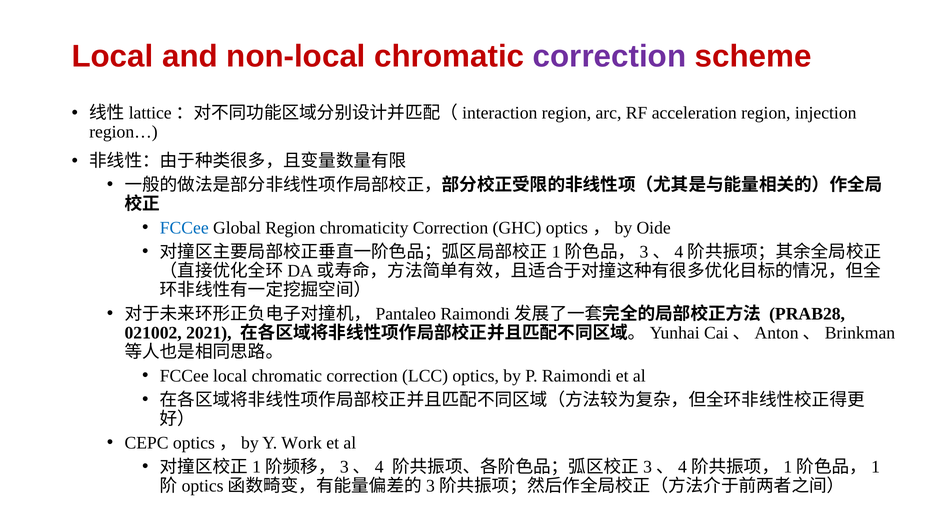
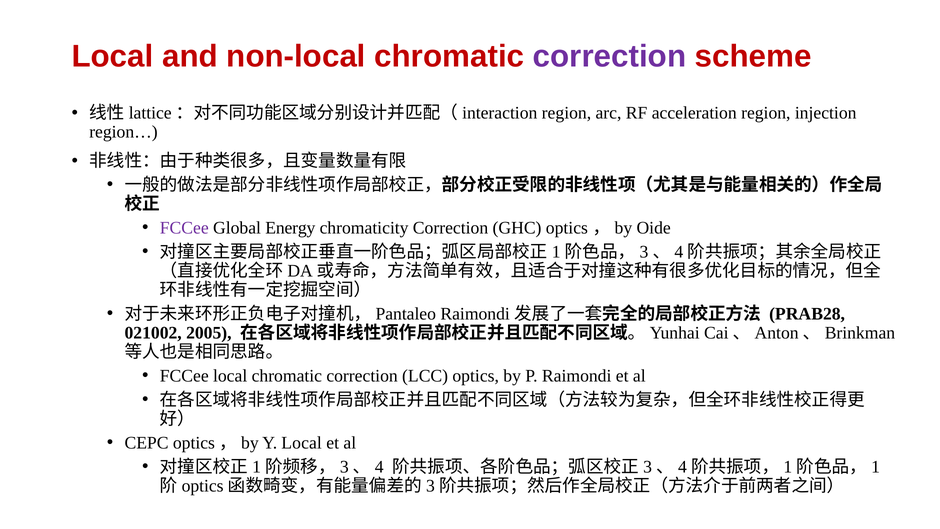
FCCee colour: blue -> purple (184, 228)
Global Region: Region -> Energy (290, 228)
2021: 2021 -> 2005 (209, 333)
Y Work: Work -> Local (302, 443)
